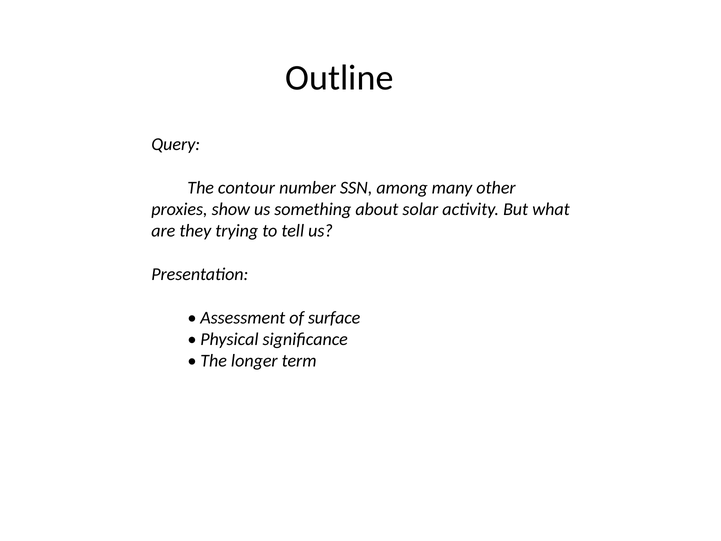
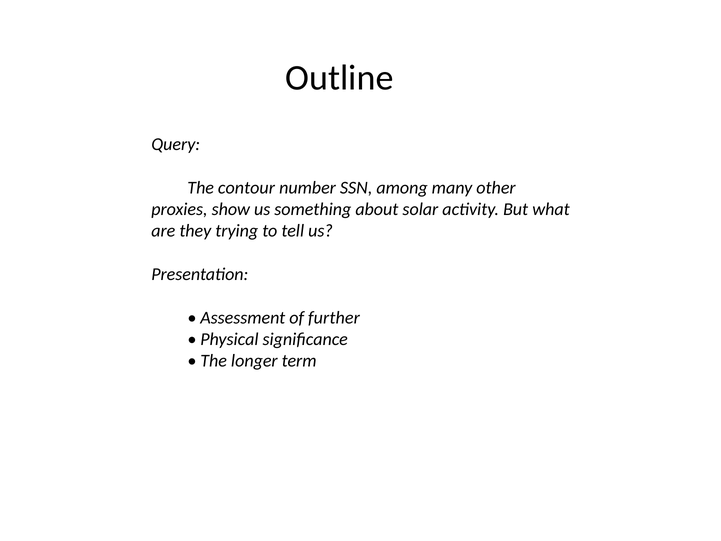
surface: surface -> further (334, 317)
